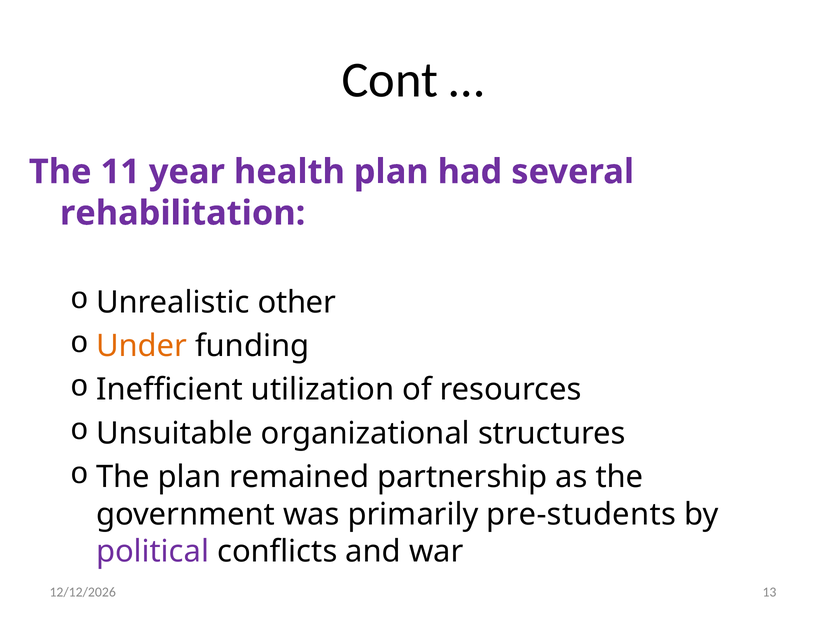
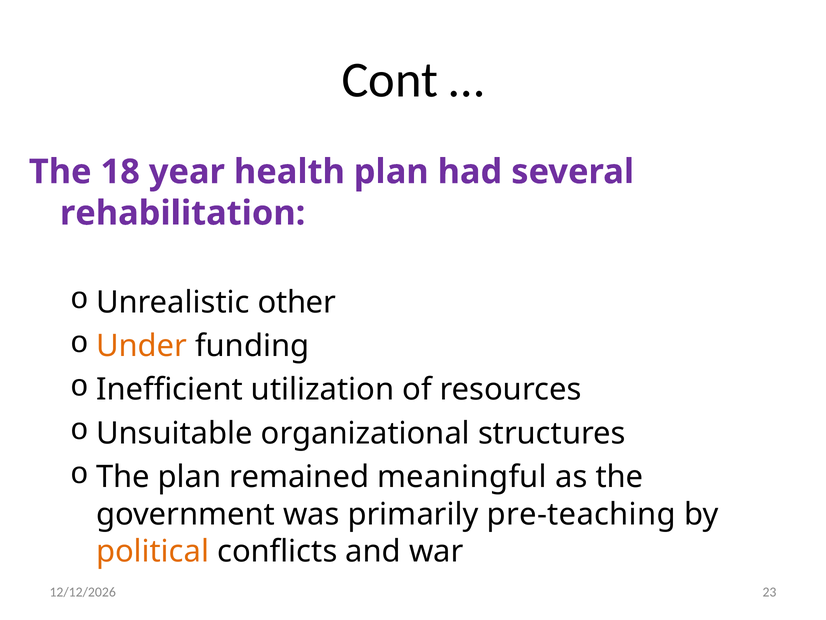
11: 11 -> 18 (120, 172)
partnership: partnership -> meaningful (462, 477)
pre-students: pre-students -> pre-teaching (581, 514)
political colour: purple -> orange (153, 551)
13: 13 -> 23 (769, 591)
